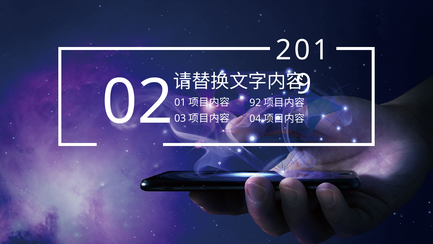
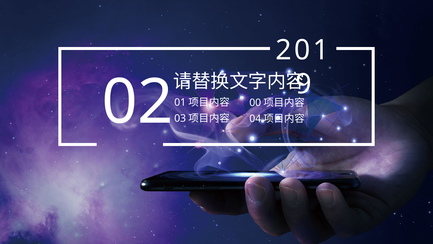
92: 92 -> 00 (255, 103)
